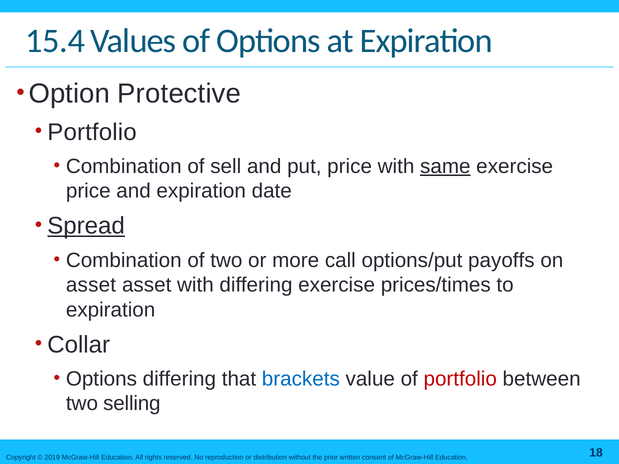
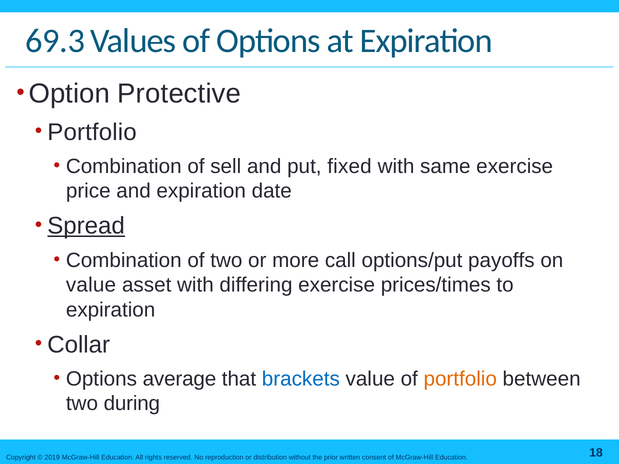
15.4: 15.4 -> 69.3 (55, 41)
put price: price -> fixed (350, 167)
same underline: present -> none (445, 167)
asset: asset -> value (91, 285)
Options differing: differing -> average (179, 379)
portfolio colour: red -> orange (460, 379)
selling: selling -> during (132, 404)
